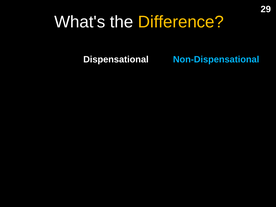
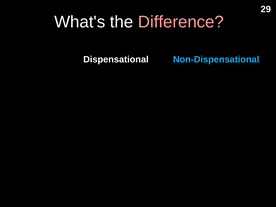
Difference colour: yellow -> pink (181, 22)
